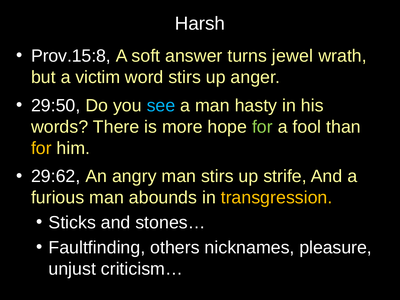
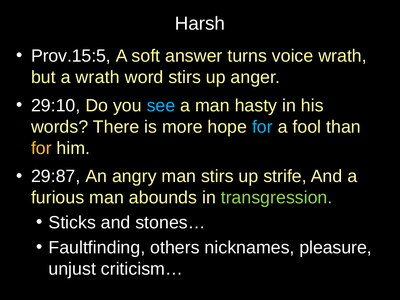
Prov.15:8: Prov.15:8 -> Prov.15:5 (71, 56)
jewel: jewel -> voice (293, 56)
a victim: victim -> wrath (98, 77)
29:50: 29:50 -> 29:10 (56, 106)
for colour: light green -> light blue (262, 127)
29:62: 29:62 -> 29:87 (56, 176)
transgression colour: yellow -> light green (277, 198)
